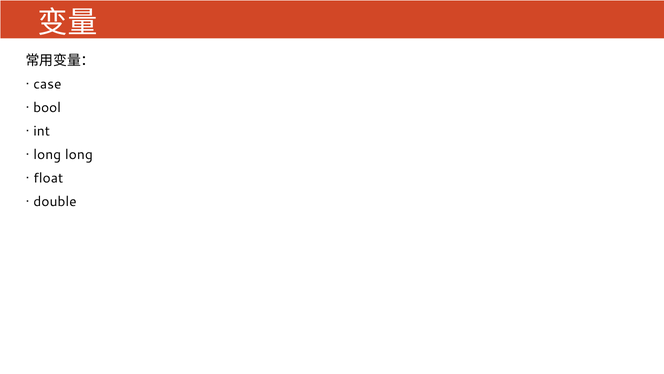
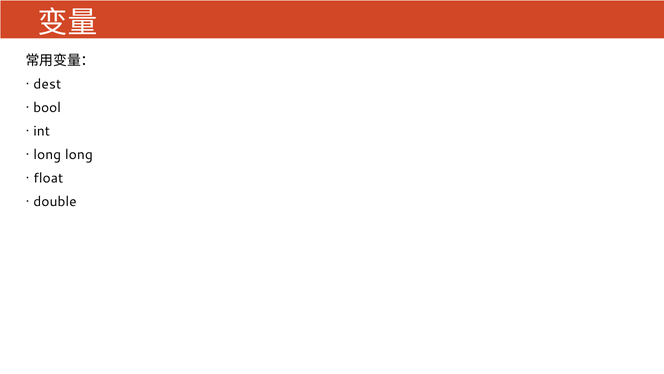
case: case -> dest (47, 84)
